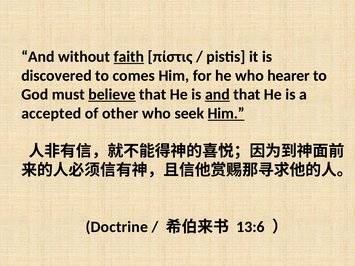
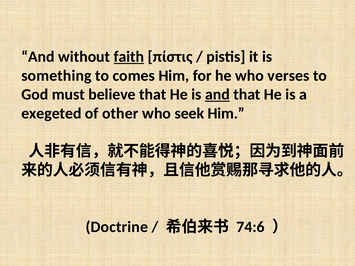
discovered: discovered -> something (56, 76)
hearer: hearer -> verses (288, 76)
believe underline: present -> none (112, 95)
accepted: accepted -> exegeted (51, 114)
Him underline: present -> none (226, 114)
13:6: 13:6 -> 74:6 (251, 227)
